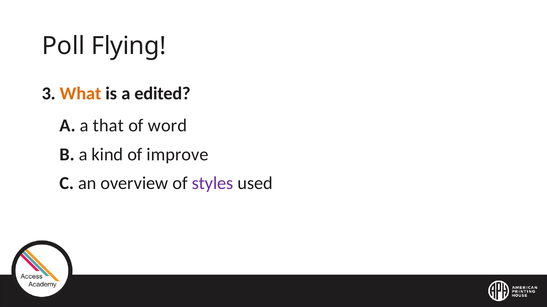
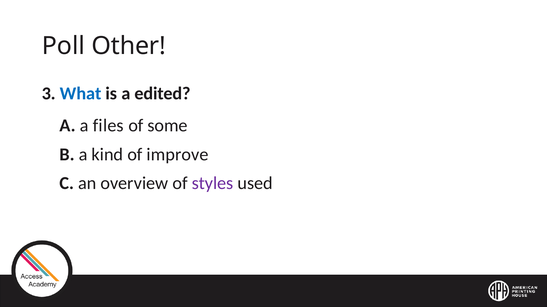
Flying: Flying -> Other (129, 46)
What colour: orange -> blue (81, 94)
that: that -> files (108, 126)
word: word -> some (168, 126)
